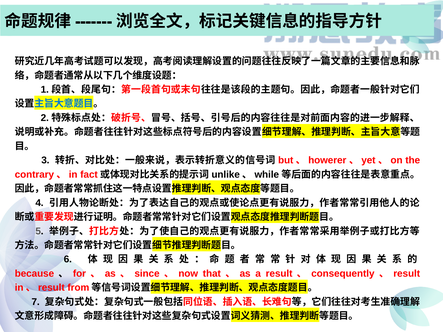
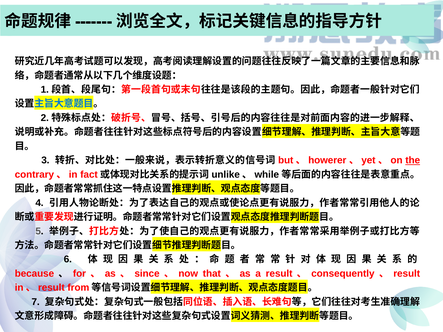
the underline: none -> present (413, 160)
